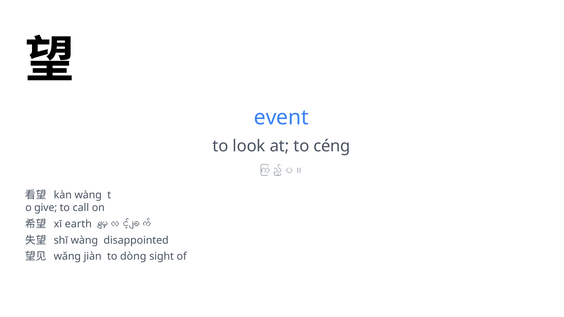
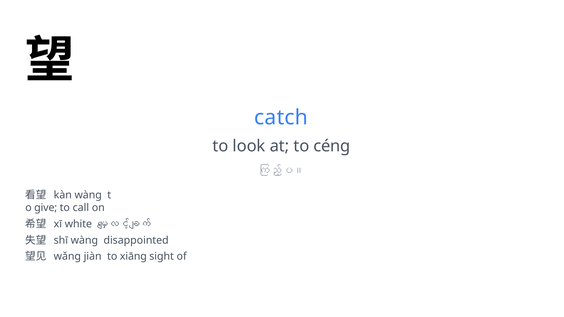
event: event -> catch (281, 118)
earth: earth -> white (78, 224)
dòng: dòng -> xiāng (133, 257)
